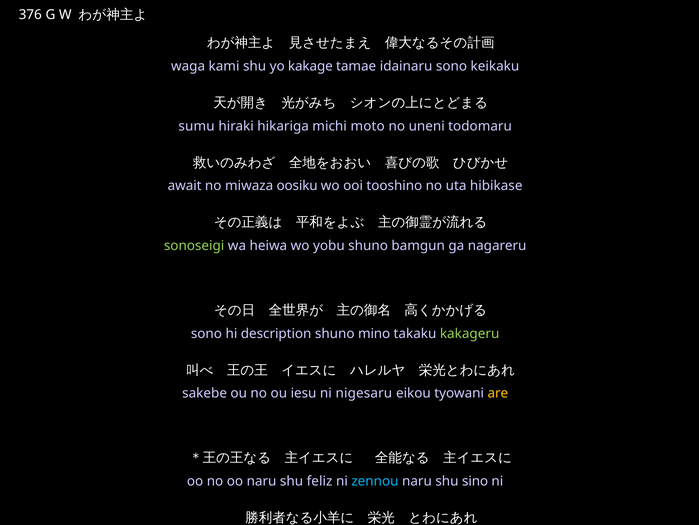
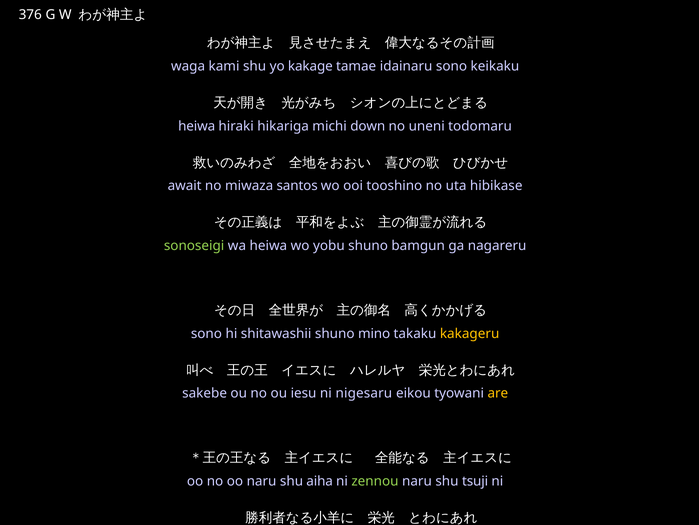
sumu: sumu -> heiwa (197, 126)
moto: moto -> down (368, 126)
oosiku: oosiku -> santos (297, 186)
description: description -> shitawashii (276, 333)
kakageru colour: light green -> yellow (470, 333)
feliz: feliz -> aiha (320, 481)
zennou colour: light blue -> light green (375, 481)
sino: sino -> tsuji (475, 481)
